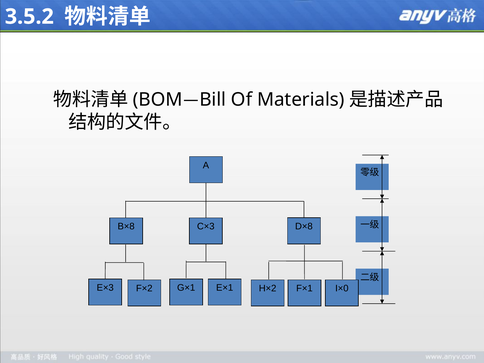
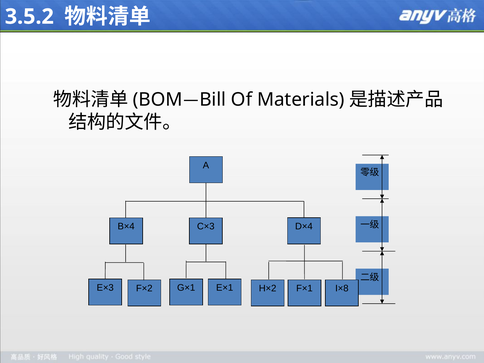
D×8: D×8 -> D×4 (304, 226)
B×8: B×8 -> B×4 (126, 227)
I×0: I×0 -> I×8 (342, 288)
